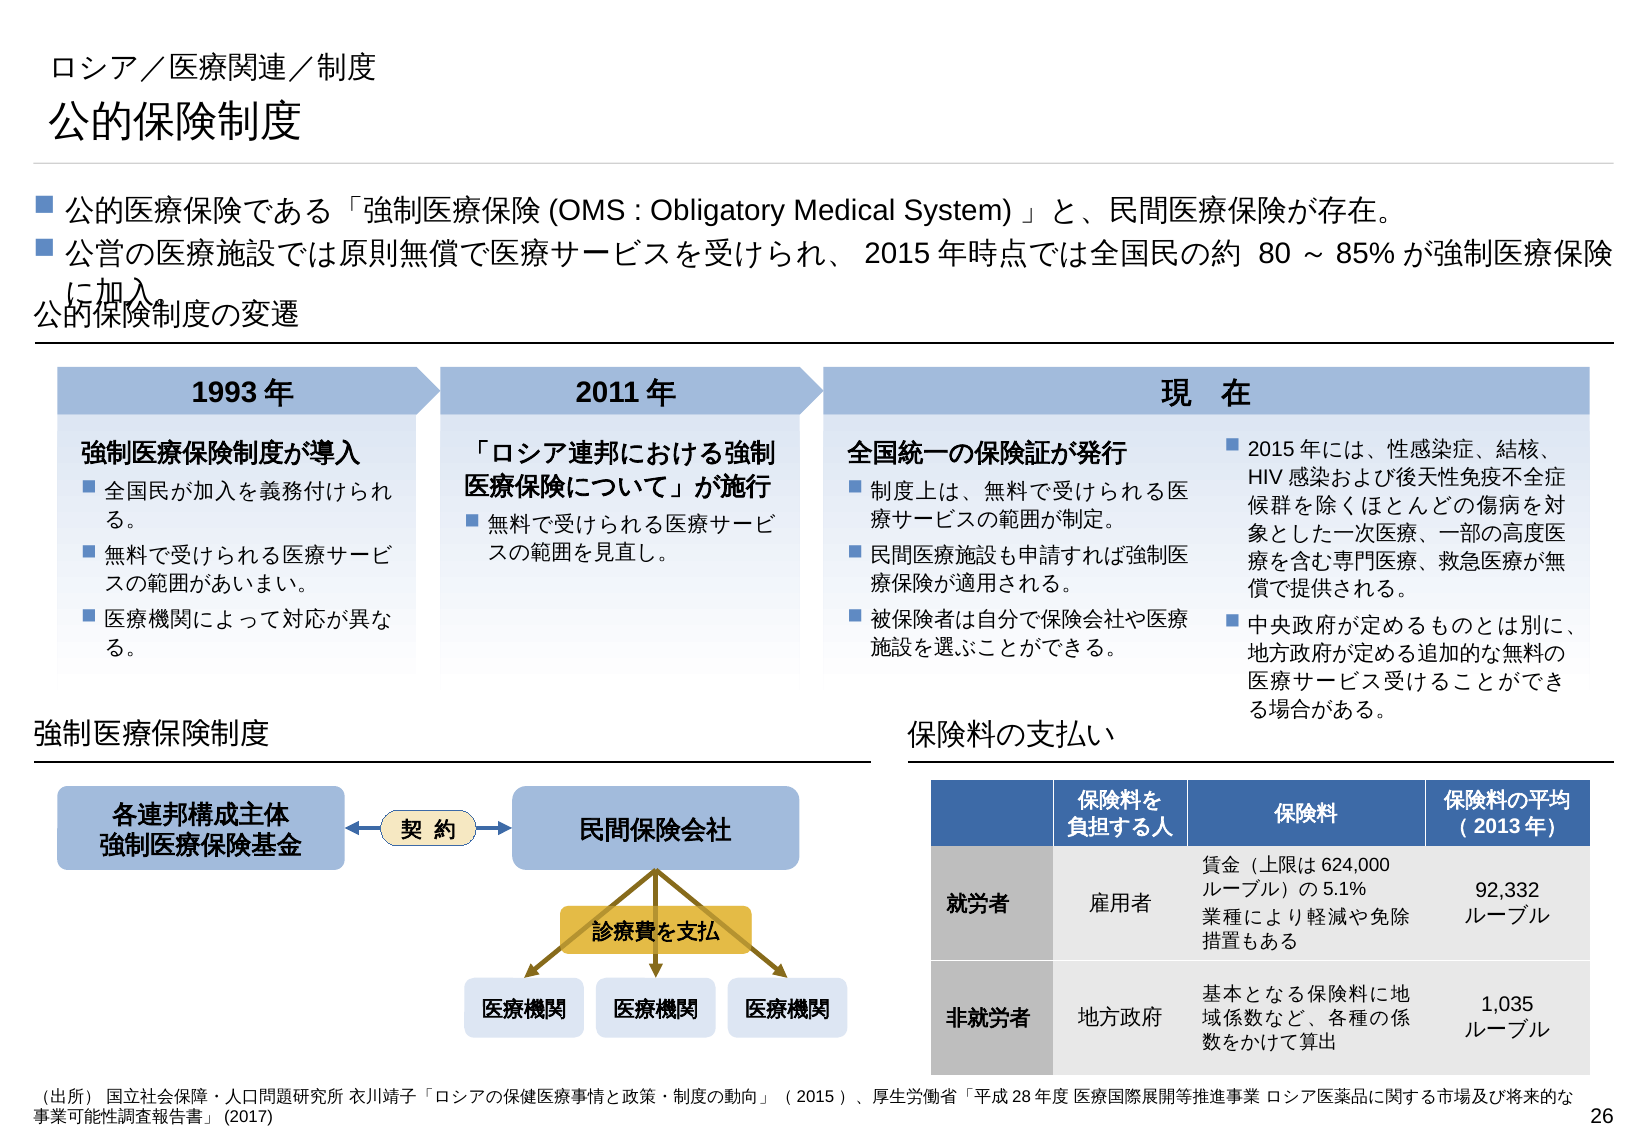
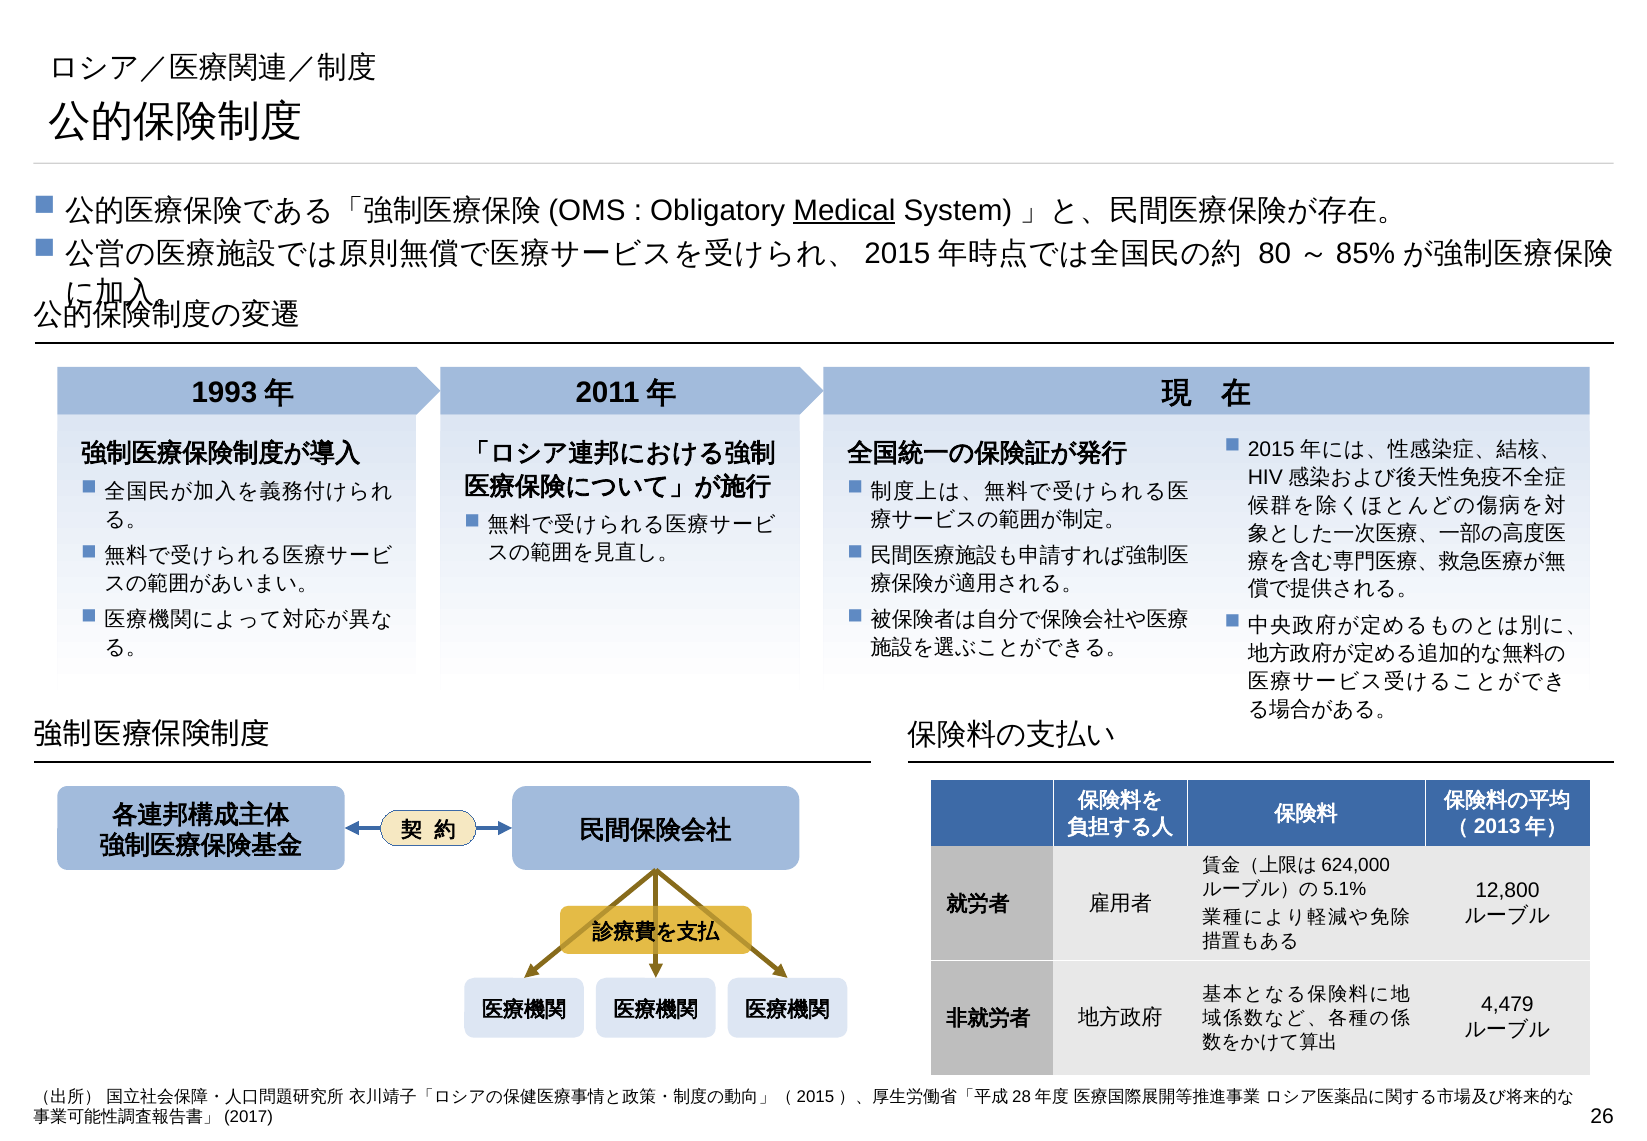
Medical underline: none -> present (844, 210)
92,332: 92,332 -> 12,800 (1507, 890)
1,035: 1,035 -> 4,479 (1507, 1004)
